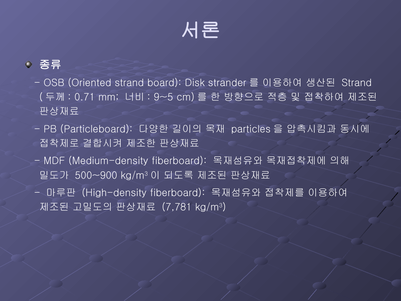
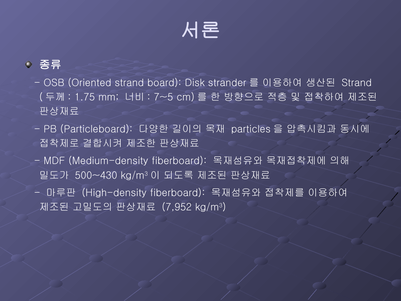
0.71: 0.71 -> 1.75 (85, 97)
9~5: 9~5 -> 7~5 (163, 97)
500~900: 500~900 -> 500~430 (96, 175)
7,781: 7,781 -> 7,952 (177, 207)
